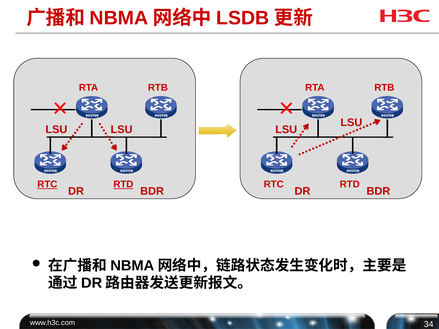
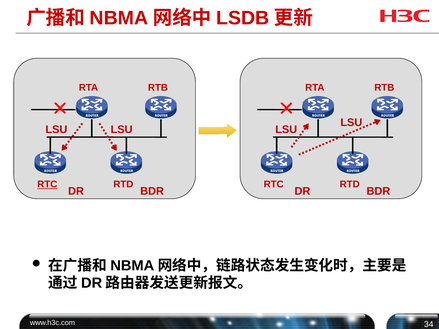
RTD underline: present -> none (123, 185)
